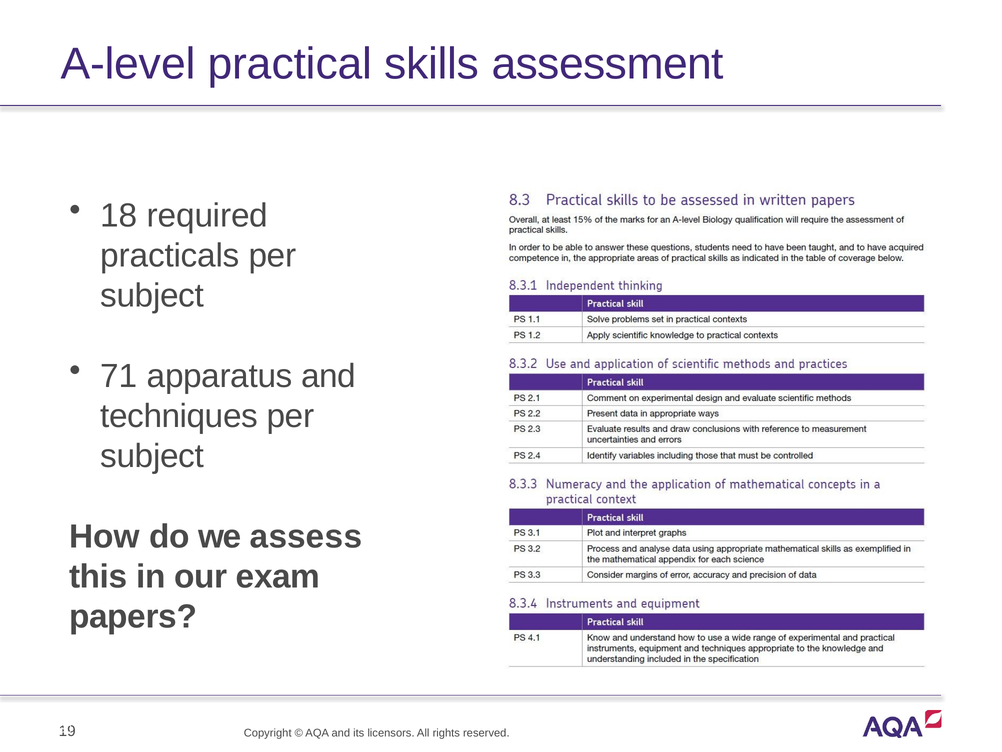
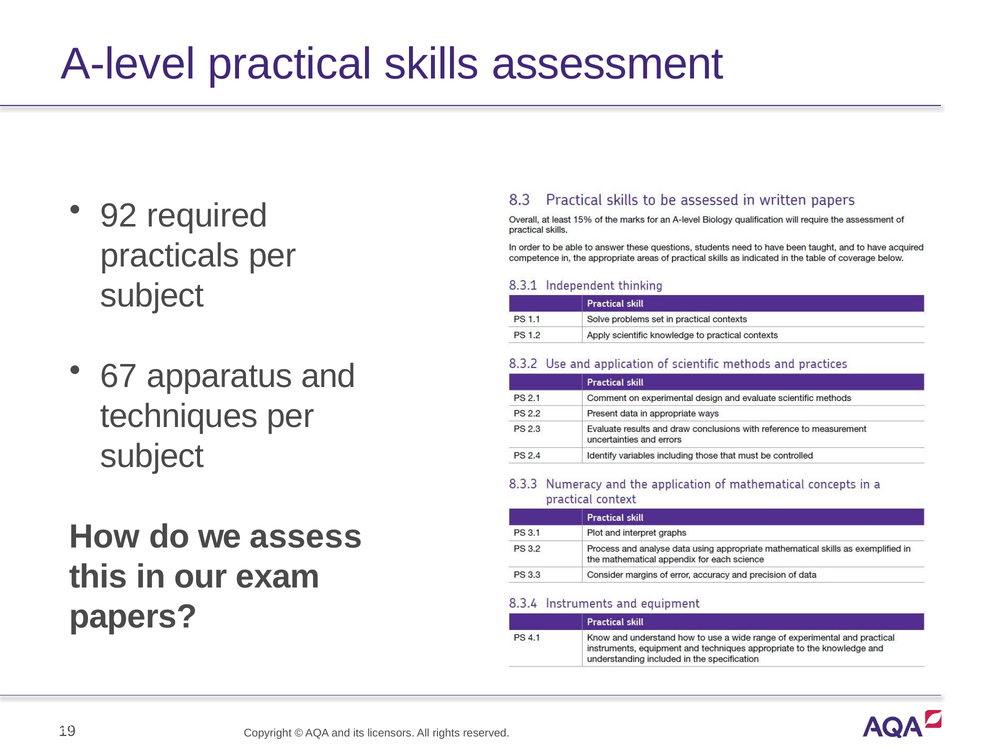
18: 18 -> 92 (119, 216)
71: 71 -> 67 (119, 376)
